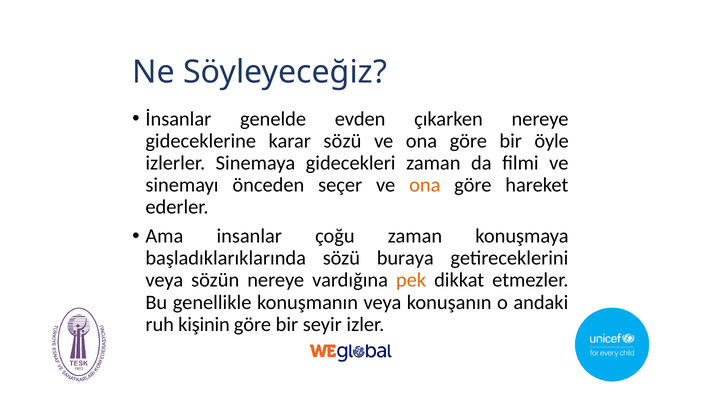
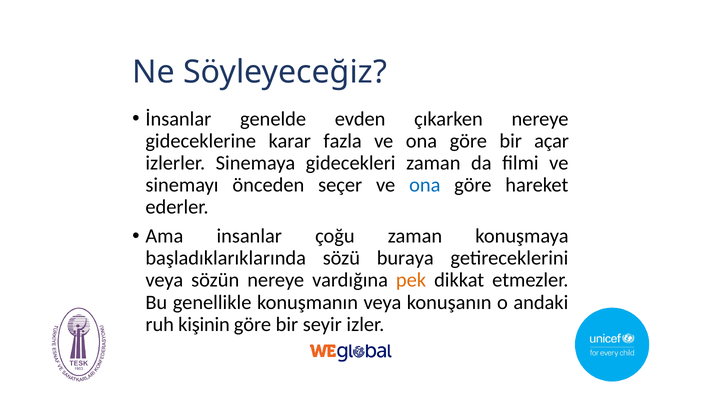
karar sözü: sözü -> fazla (343, 141)
öyle: öyle -> açar (552, 141)
ona colour: orange -> blue (425, 185)
